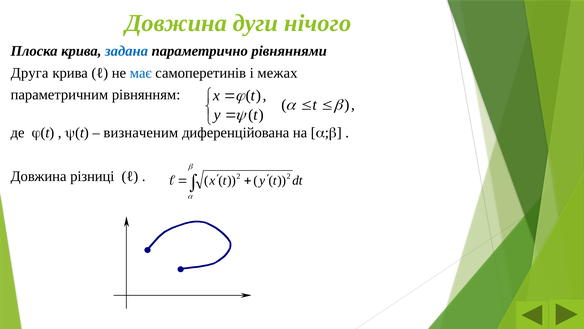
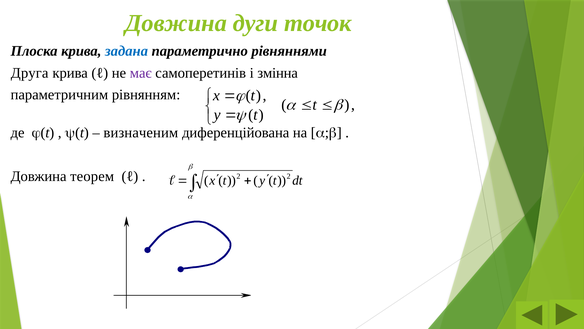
нічого: нічого -> точок (318, 23)
має colour: blue -> purple (141, 73)
межах: межах -> змінна (278, 73)
різниці: різниці -> теорем (92, 176)
